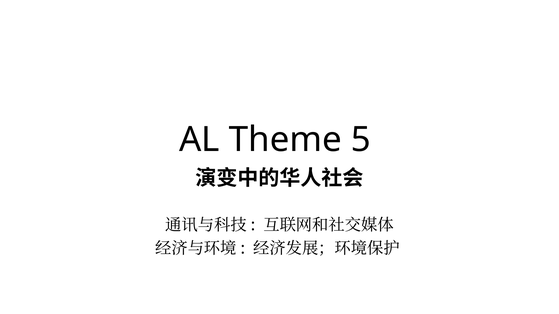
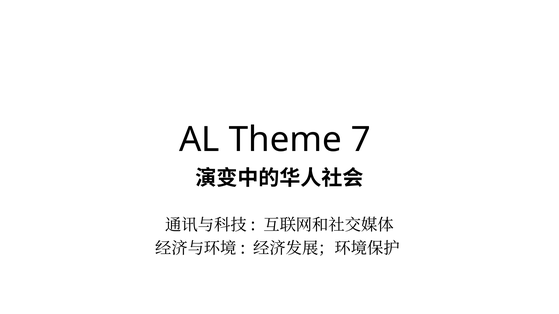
5: 5 -> 7 (361, 140)
